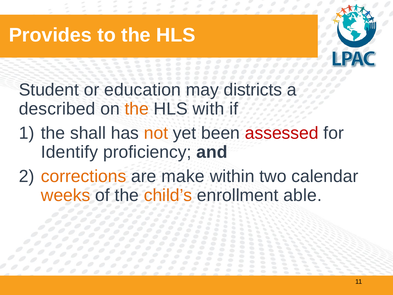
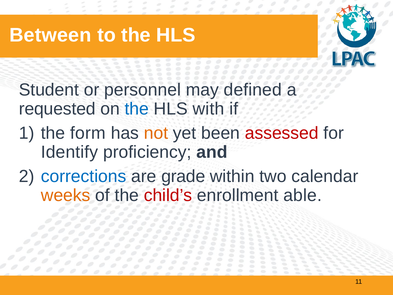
Provides: Provides -> Between (50, 35)
education: education -> personnel (143, 90)
districts: districts -> defined (253, 90)
described: described -> requested (57, 109)
the colour: orange -> blue (137, 109)
shall: shall -> form (88, 133)
corrections colour: orange -> blue (84, 176)
make: make -> grade (183, 176)
child’s colour: orange -> red (168, 195)
